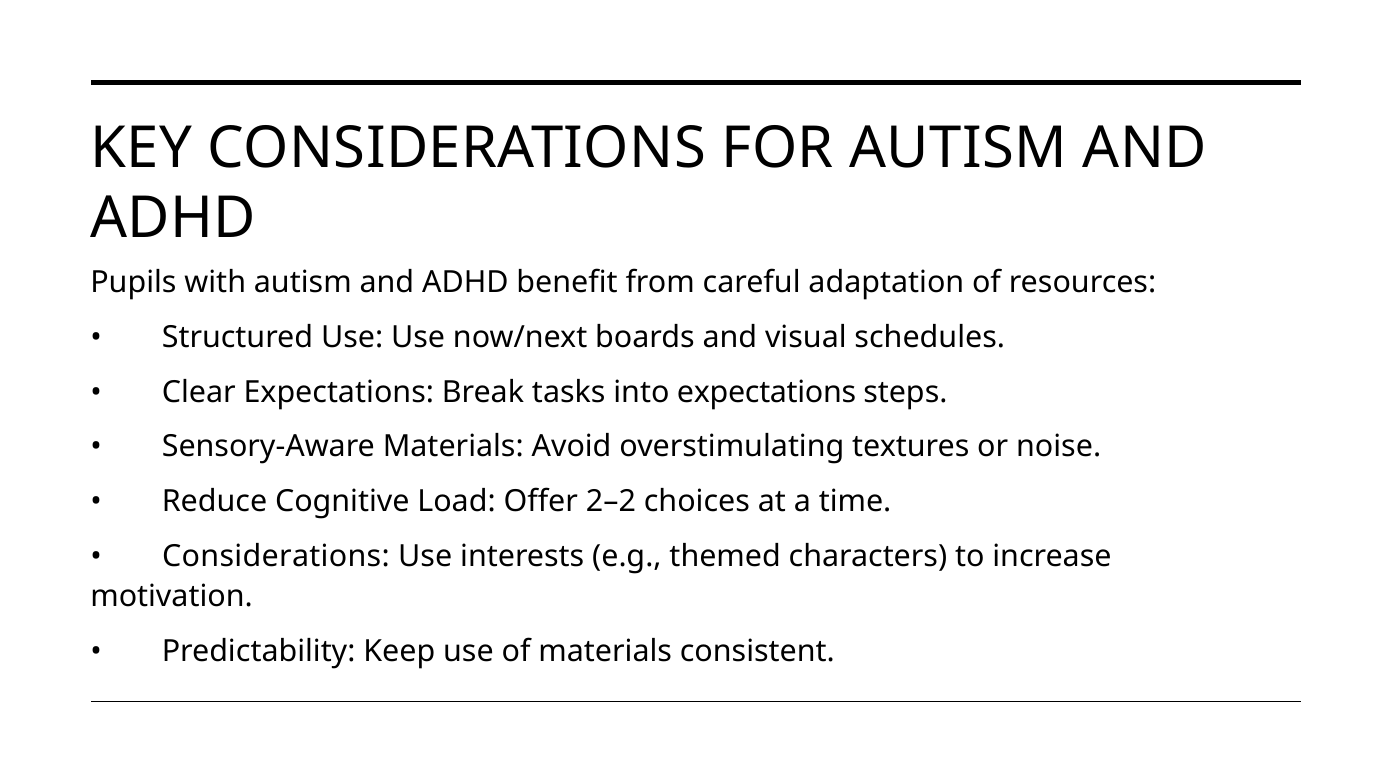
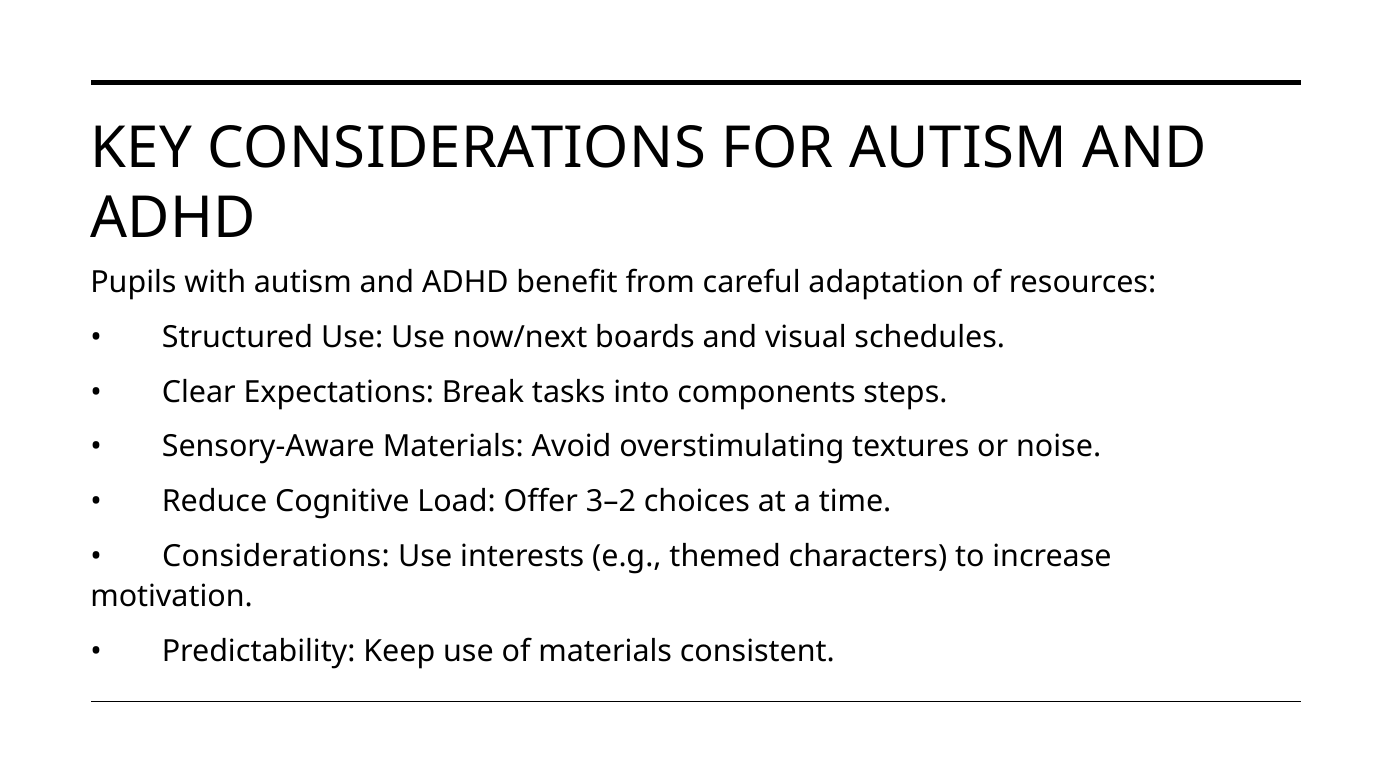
into expectations: expectations -> components (766, 392)
2–2: 2–2 -> 3–2 (611, 502)
